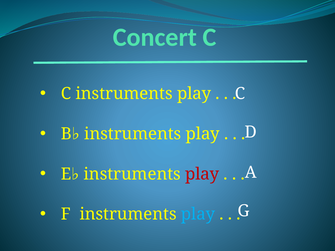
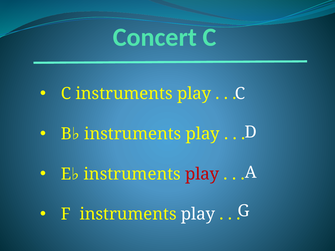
play colour: light blue -> white (198, 214)
